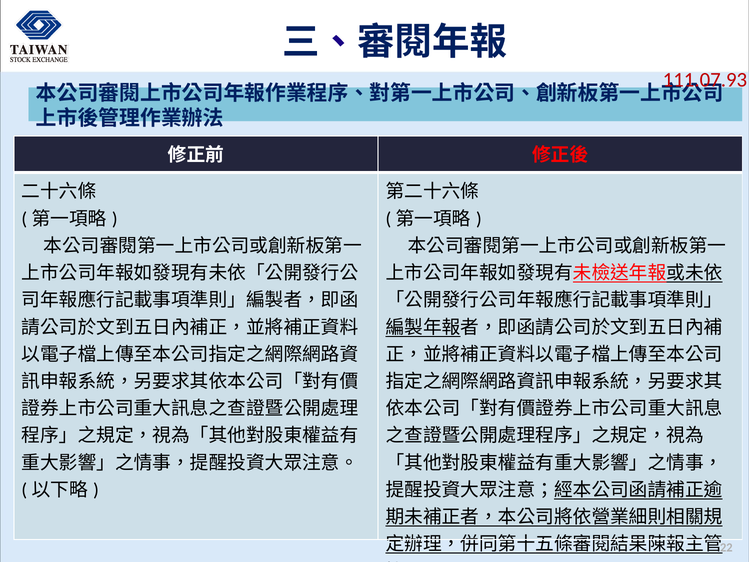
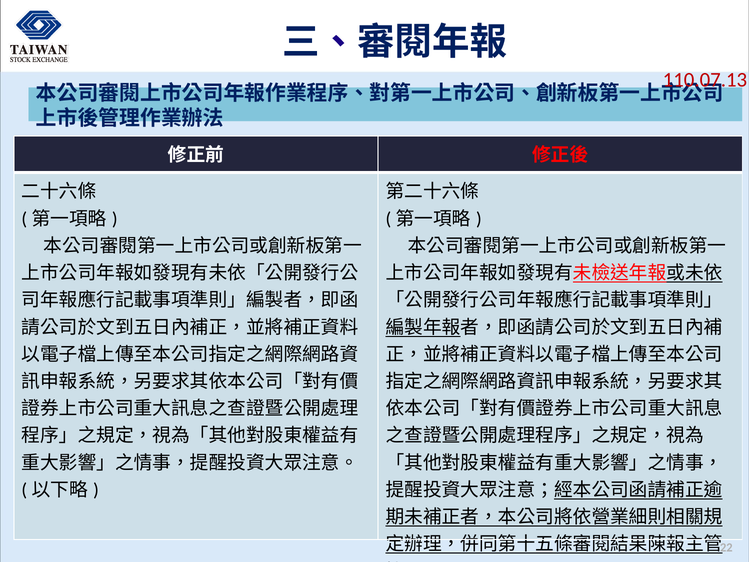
111.07.93: 111.07.93 -> 110.07.13 (705, 80)
